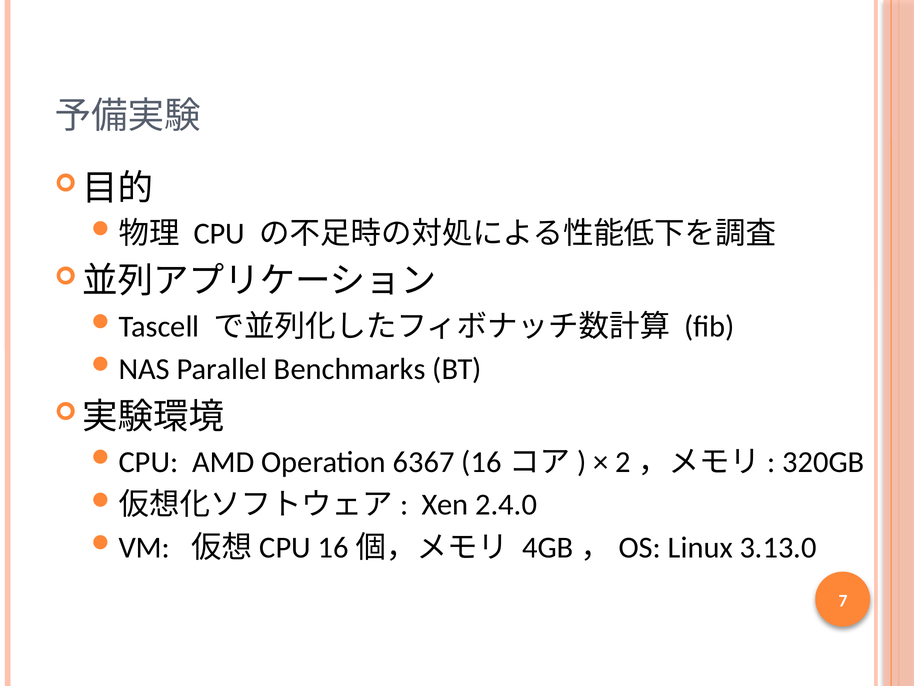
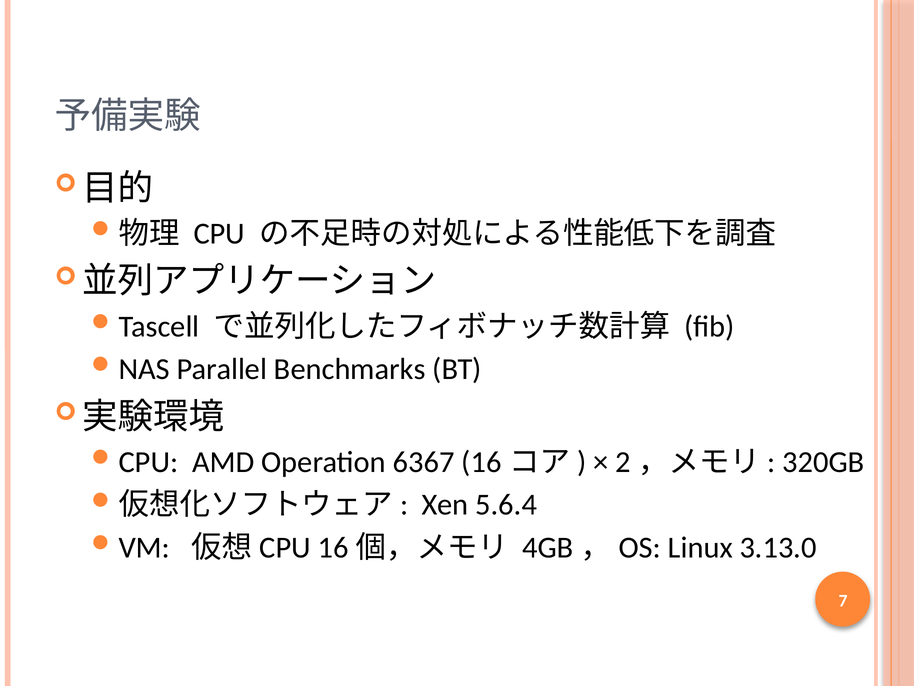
2.4.0: 2.4.0 -> 5.6.4 (506, 504)
